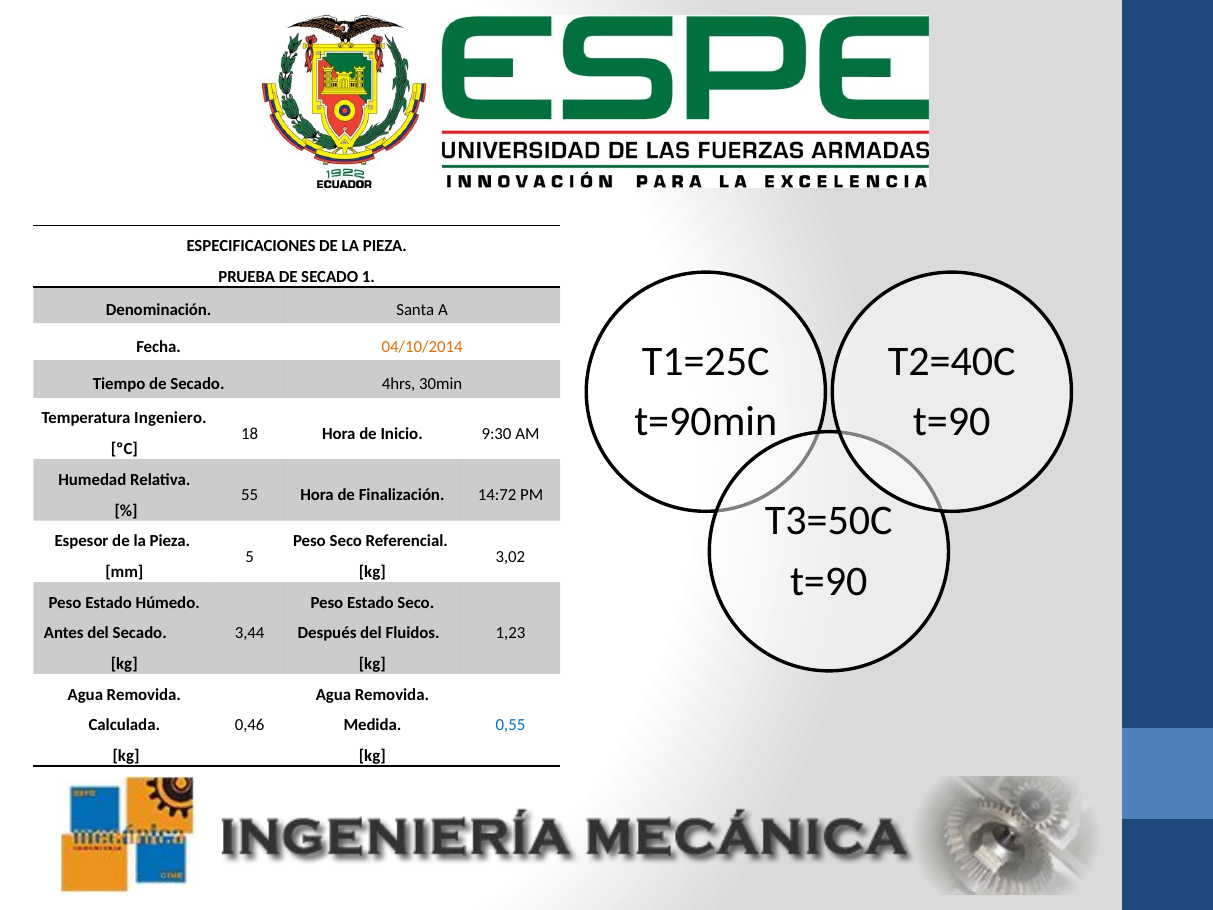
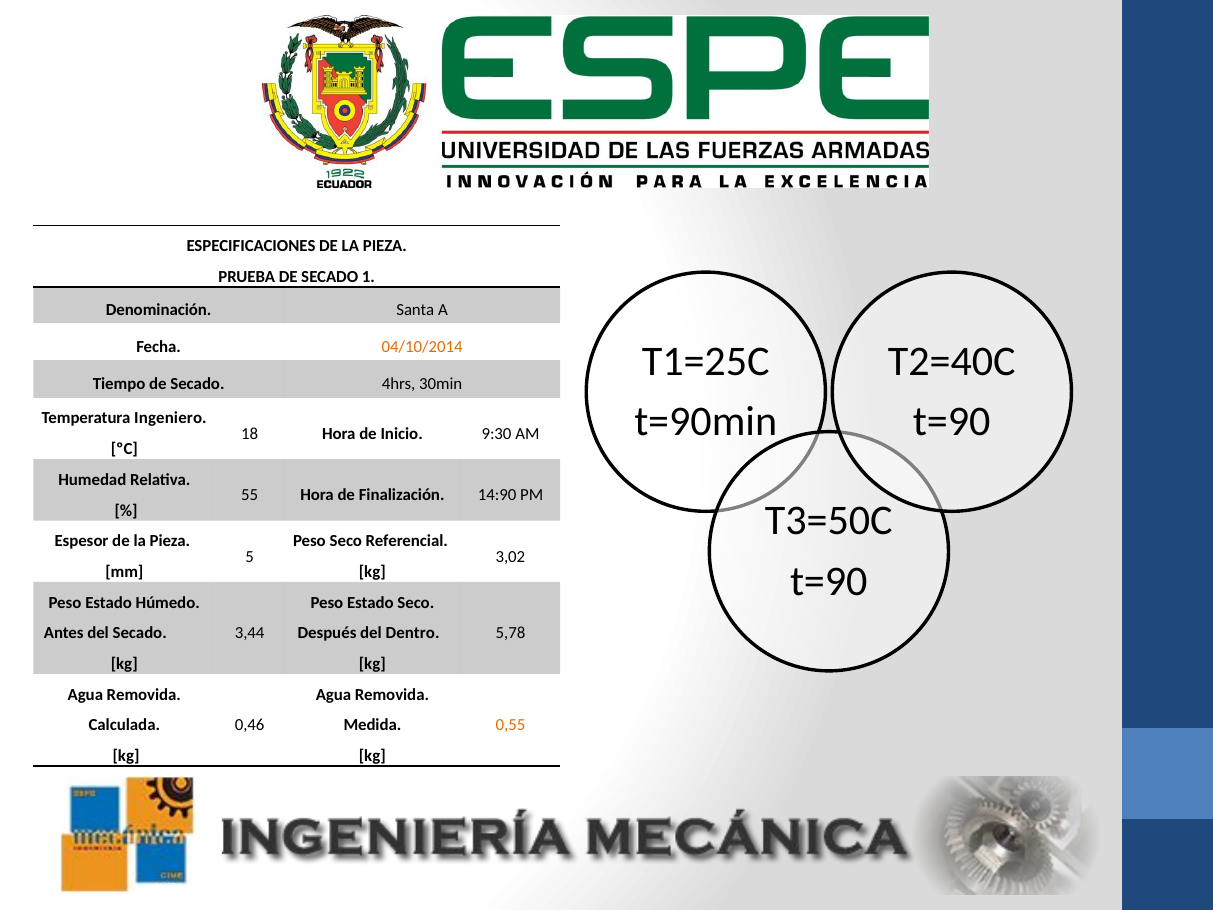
14:72: 14:72 -> 14:90 (497, 495)
Fluidos: Fluidos -> Dentro (413, 633)
1,23: 1,23 -> 5,78 (511, 633)
0,55 colour: blue -> orange (511, 725)
